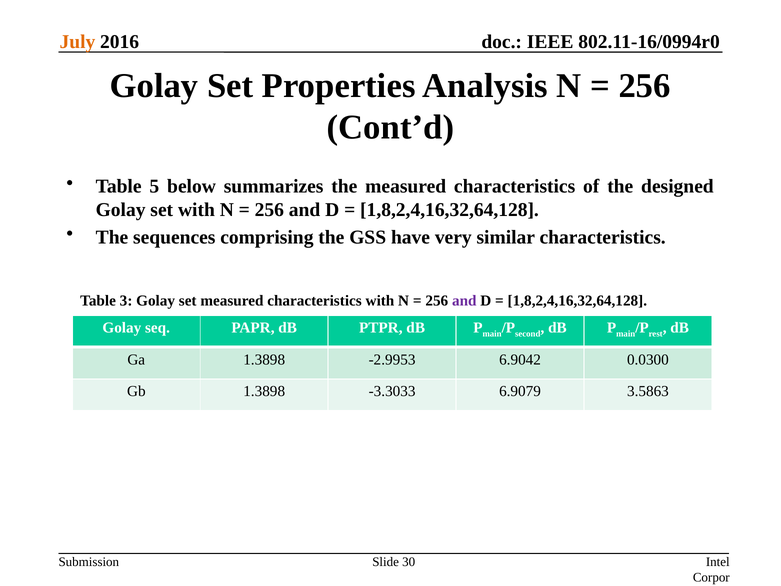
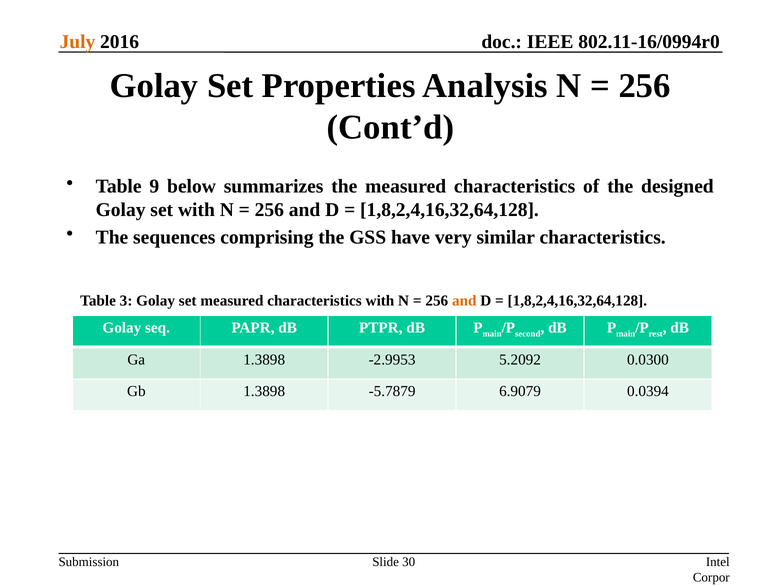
5: 5 -> 9 (154, 186)
and colour: purple -> orange (464, 301)
6.9042: 6.9042 -> 5.2092 (520, 359)
-3.3033: -3.3033 -> -5.7879 (392, 391)
3.5863: 3.5863 -> 0.0394 (648, 391)
